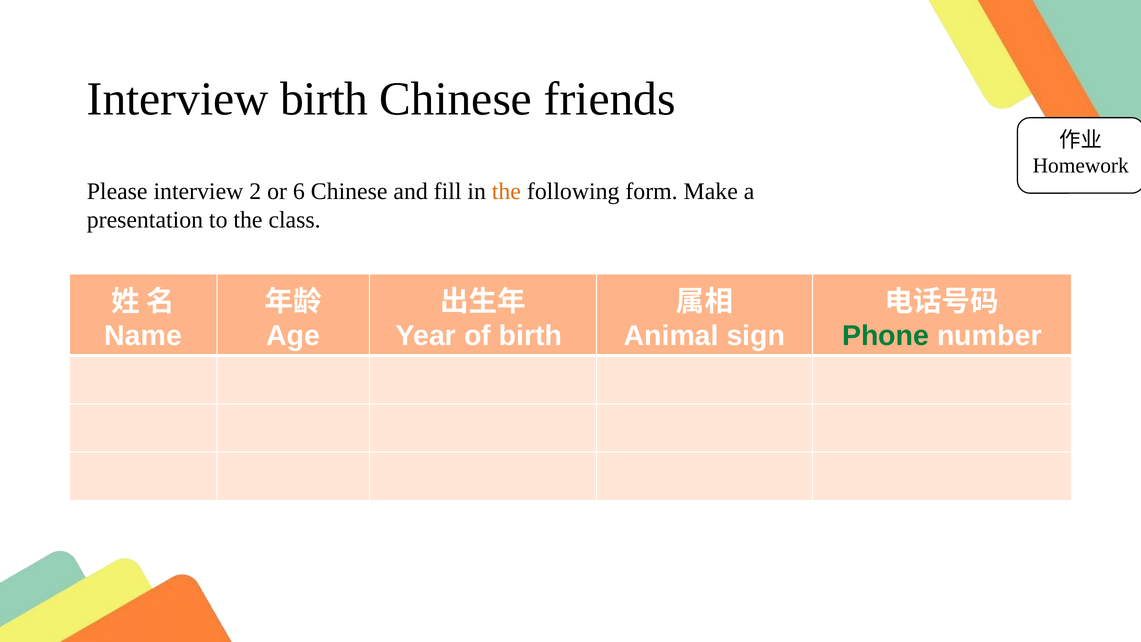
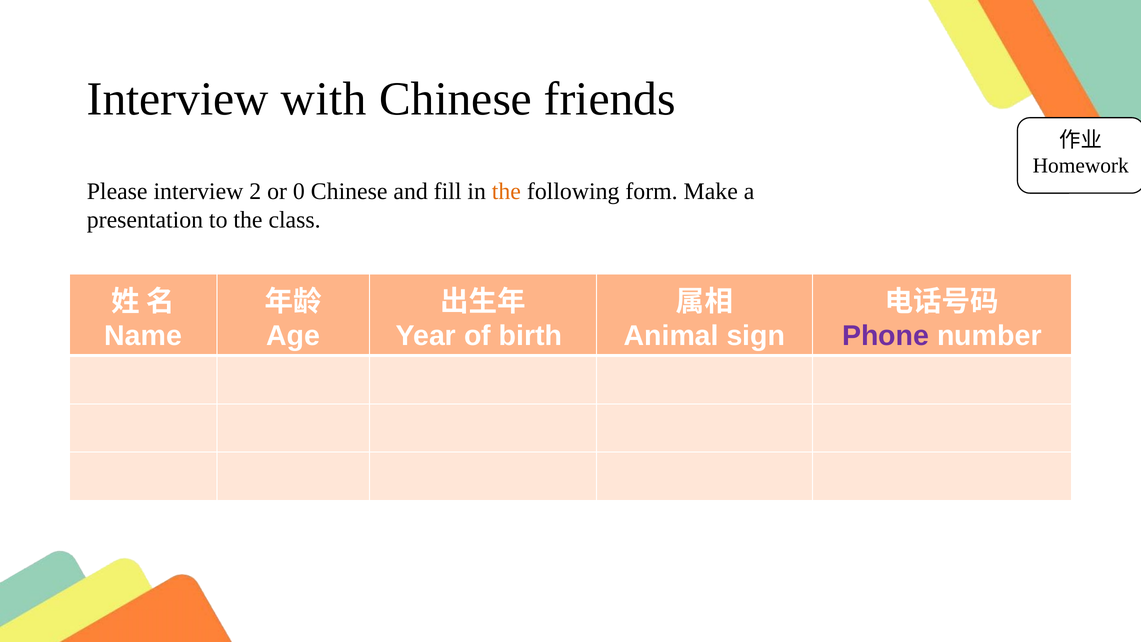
Interview birth: birth -> with (324, 99)
6: 6 -> 0 (299, 191)
Phone colour: green -> purple (886, 336)
